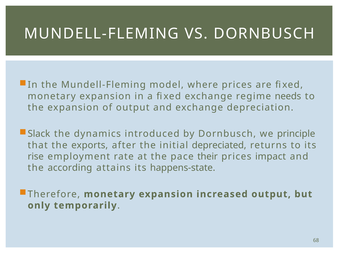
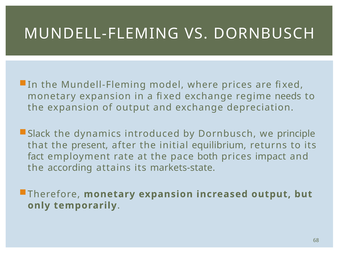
exports: exports -> present (90, 145)
depreciated: depreciated -> equilibrium (219, 145)
rise: rise -> fact (36, 157)
their: their -> both (208, 157)
happens-state: happens-state -> markets-state (183, 168)
